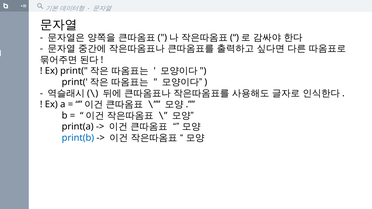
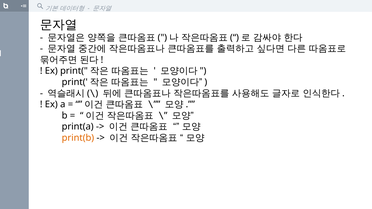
print(b colour: blue -> orange (78, 138)
